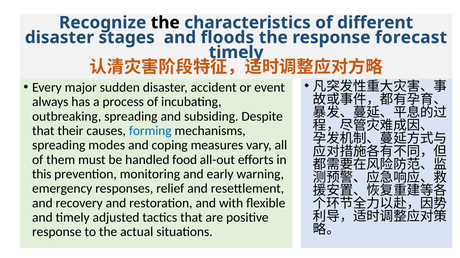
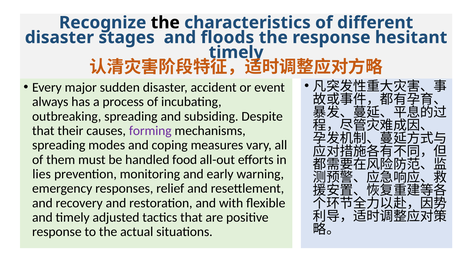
forecast: forecast -> hesitant (411, 38)
forming colour: blue -> purple (150, 131)
this: this -> lies (42, 175)
